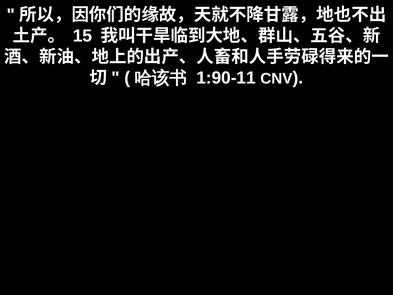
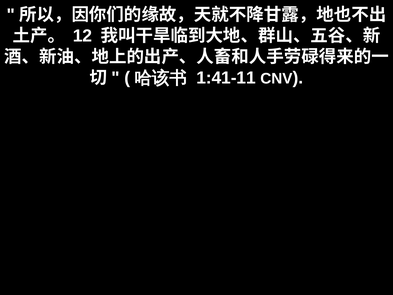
15: 15 -> 12 (82, 36)
1:90-11: 1:90-11 -> 1:41-11 (226, 78)
